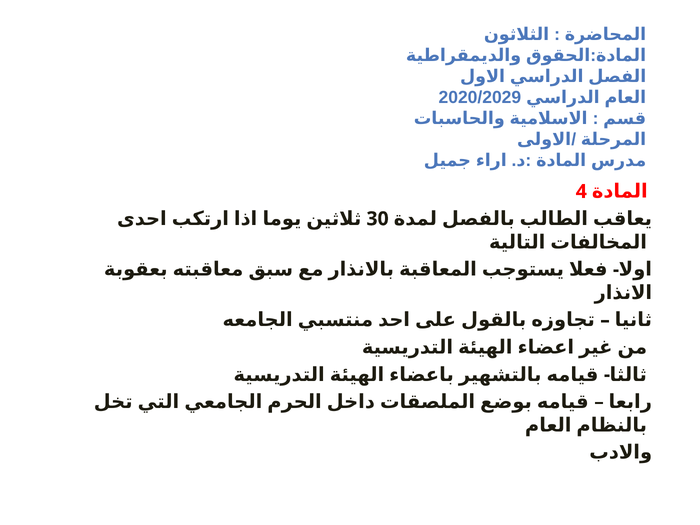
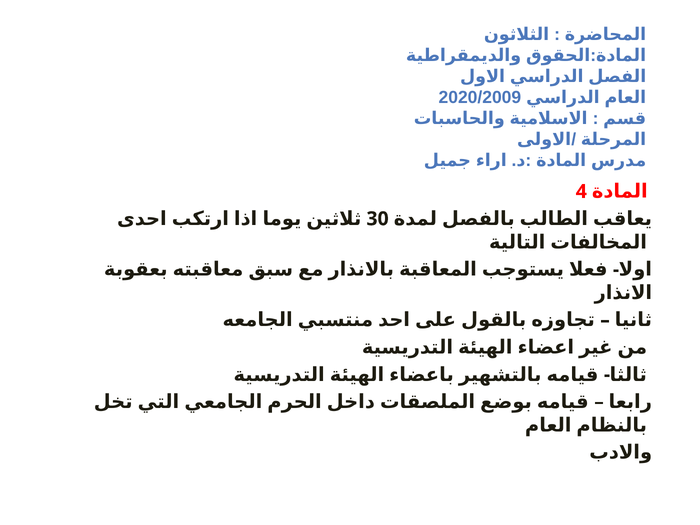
2020/2029: 2020/2029 -> 2020/2009 (480, 97)
